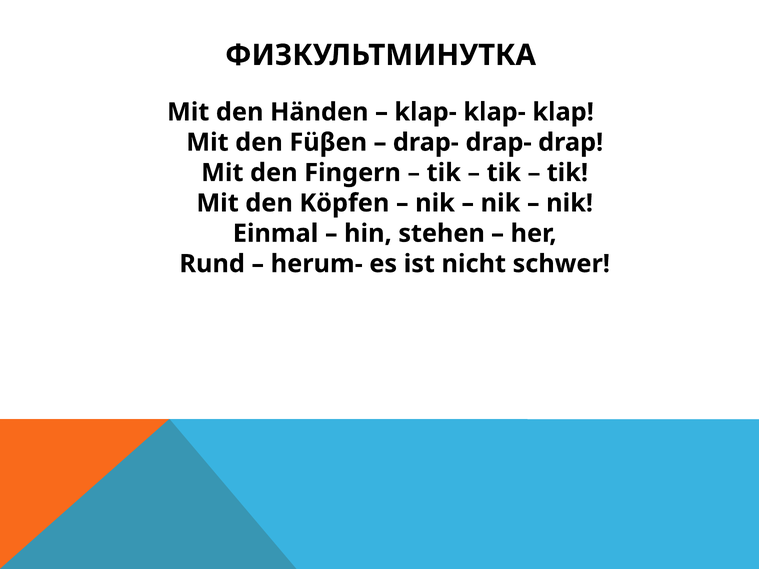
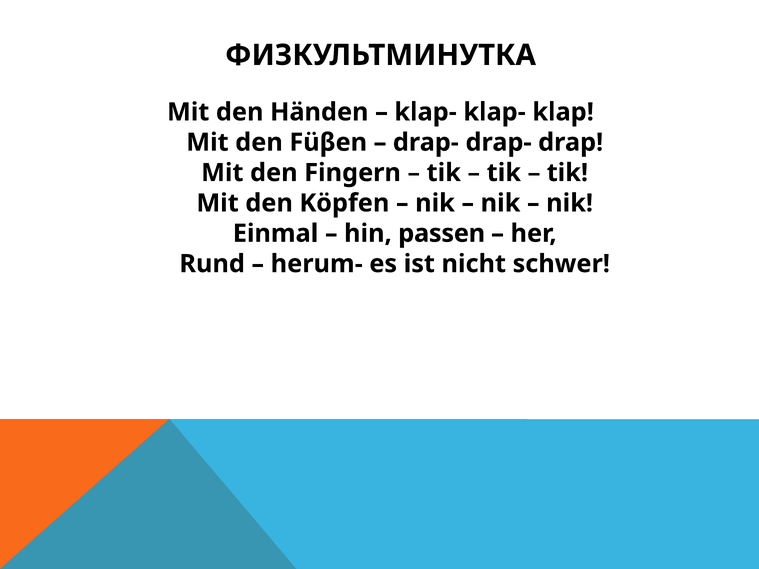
stehen: stehen -> passen (442, 234)
